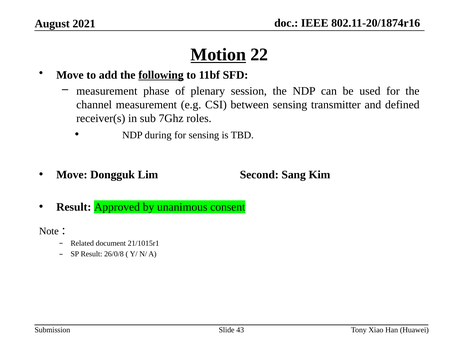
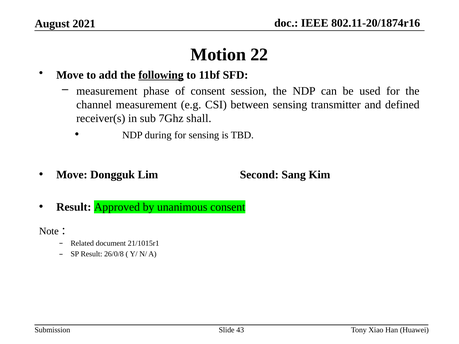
Motion underline: present -> none (218, 55)
of plenary: plenary -> consent (208, 91)
roles: roles -> shall (199, 119)
